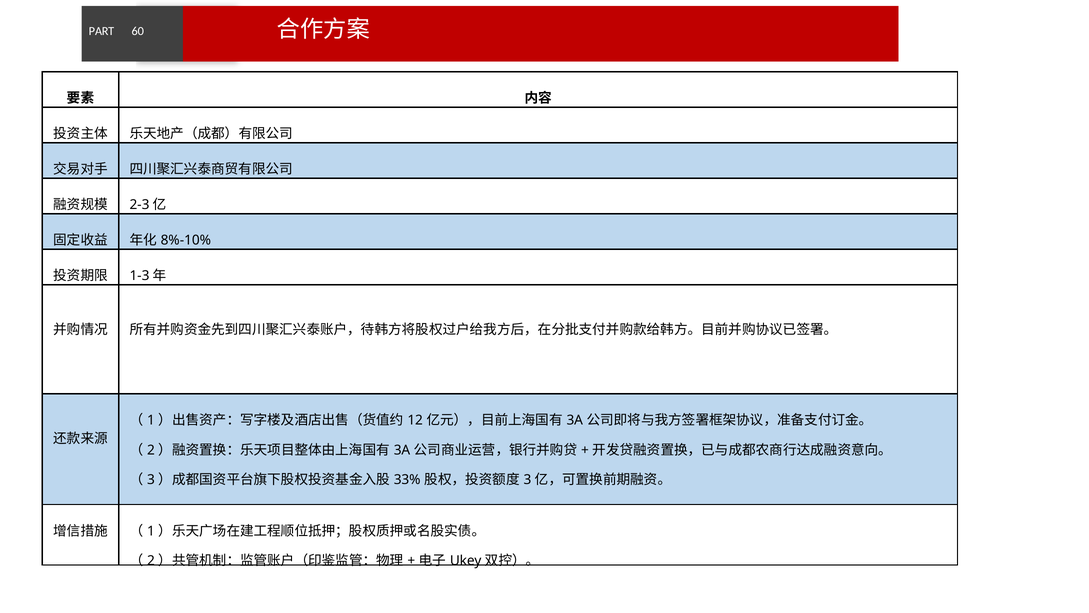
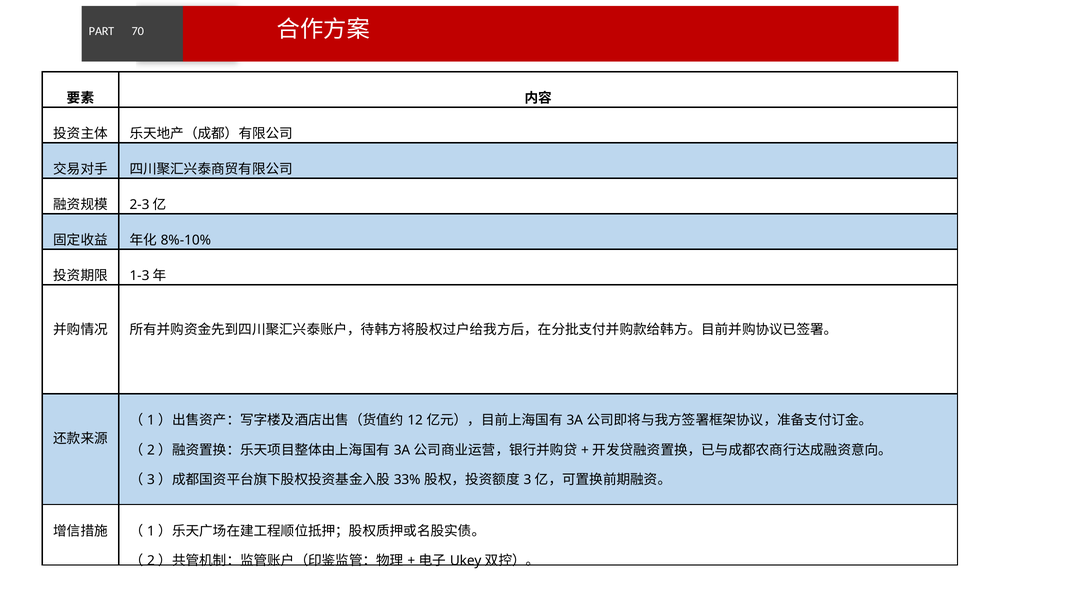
60: 60 -> 70 (138, 31)
